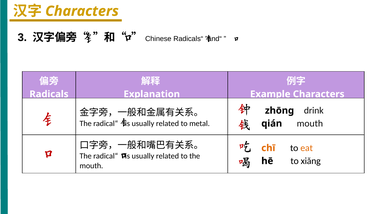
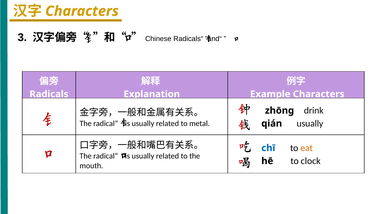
qián mouth: mouth -> usually (310, 124)
chī colour: orange -> blue (268, 148)
xiǎng: xiǎng -> clock (311, 161)
